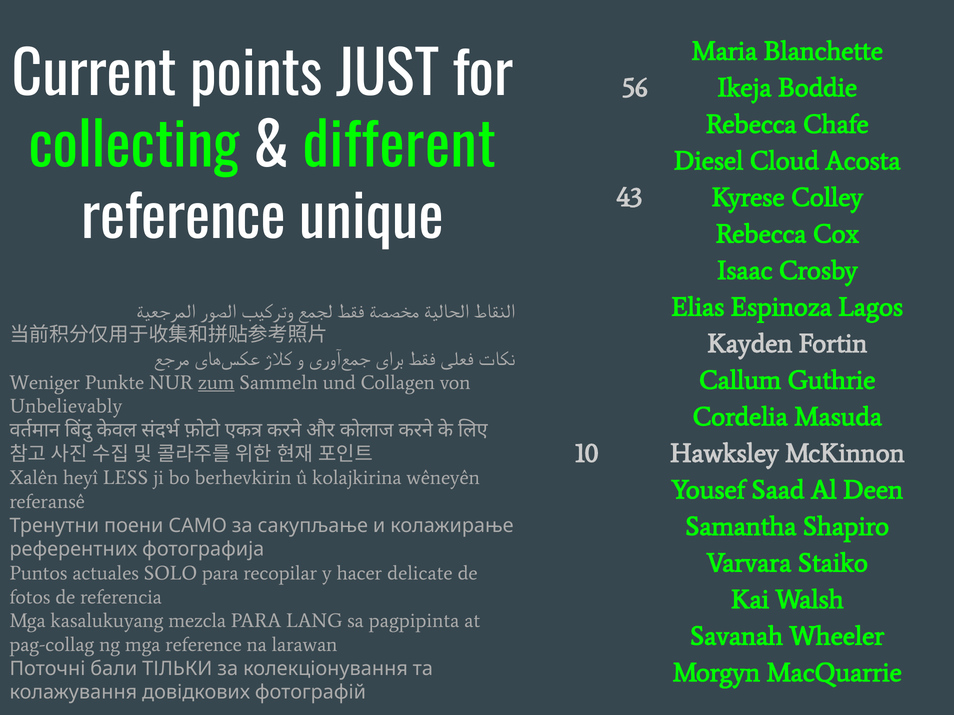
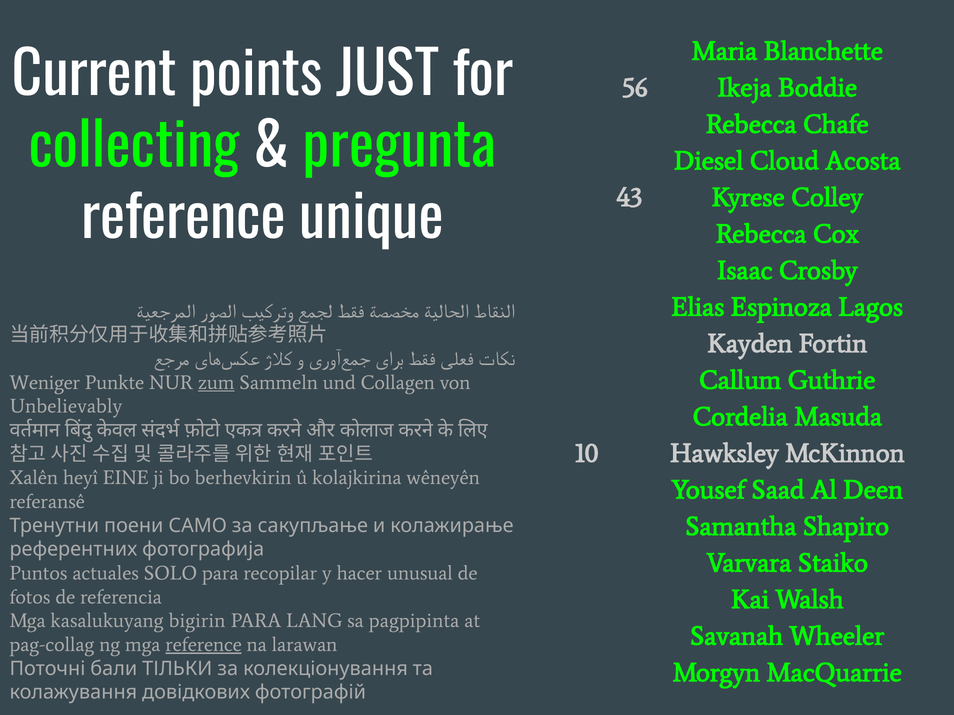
different: different -> pregunta (400, 147)
LESS: LESS -> EINE (126, 478)
delicate: delicate -> unusual (420, 574)
mezcla: mezcla -> bigirin (197, 621)
reference underline: none -> present (204, 645)
